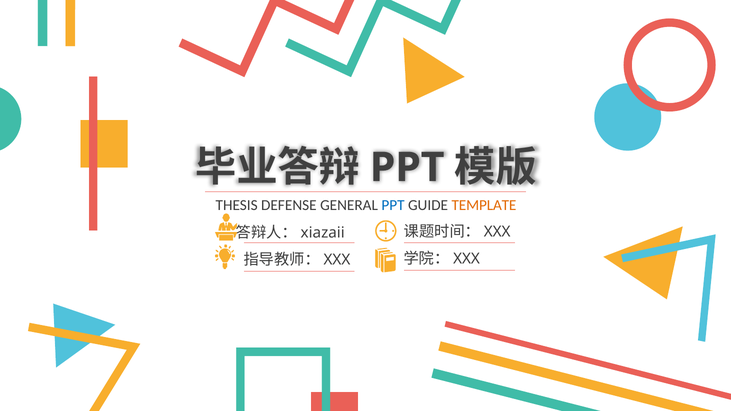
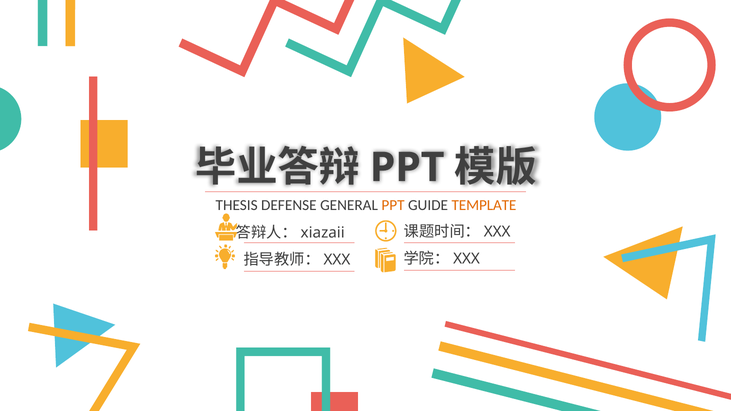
PPT colour: blue -> orange (393, 205)
